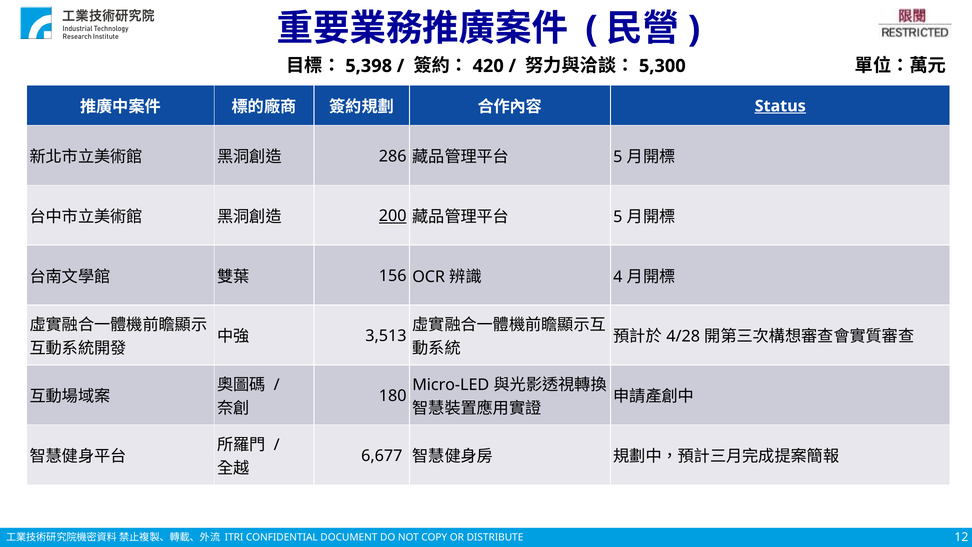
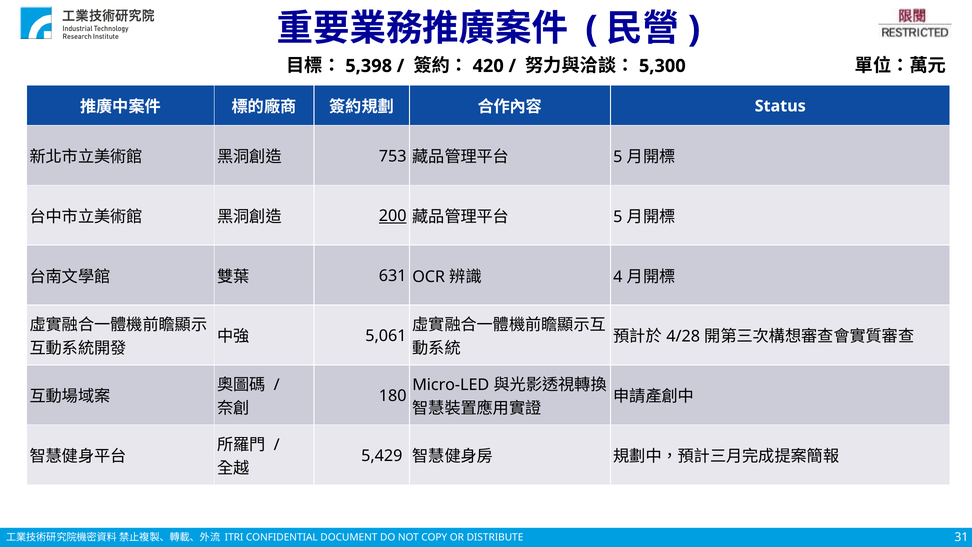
Status underline: present -> none (780, 106)
286: 286 -> 753 (393, 156)
156: 156 -> 631 (393, 276)
3,513: 3,513 -> 5,061 (386, 336)
6,677: 6,677 -> 5,429 (382, 455)
12: 12 -> 31 (961, 537)
